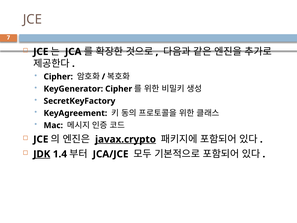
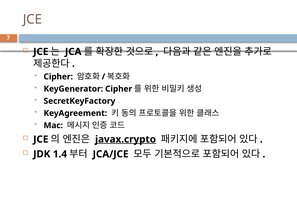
JDK underline: present -> none (42, 154)
